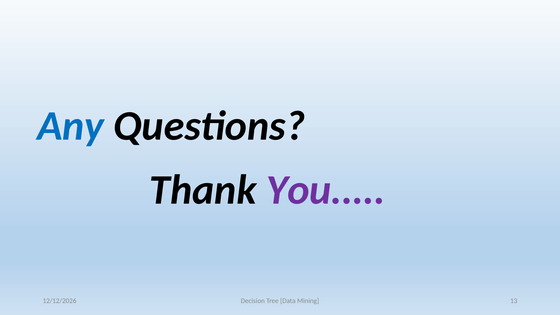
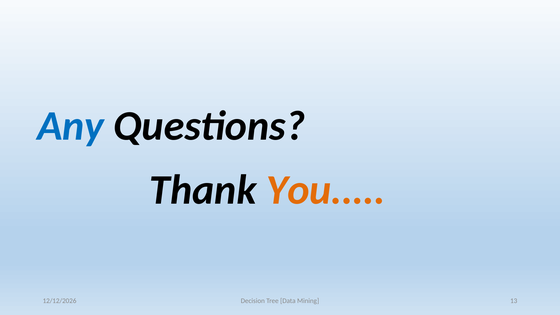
You colour: purple -> orange (326, 190)
